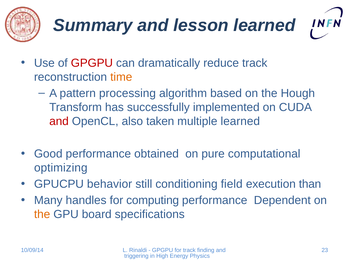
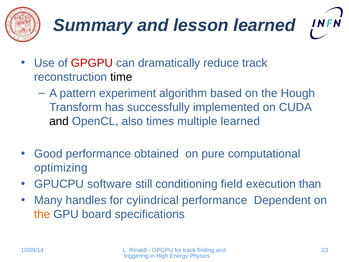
time colour: orange -> black (121, 77)
processing: processing -> experiment (128, 93)
and colour: red -> black (59, 121)
taken: taken -> times (160, 121)
behavior: behavior -> software (110, 184)
computing: computing -> cylindrical (153, 200)
